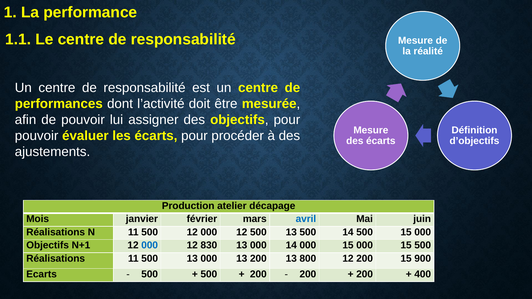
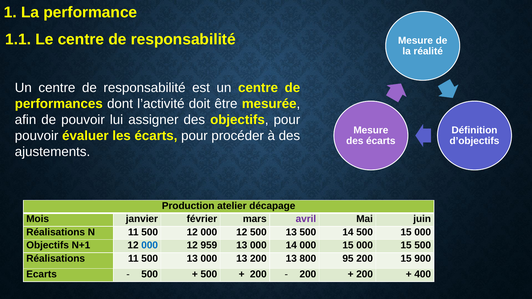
avril colour: blue -> purple (306, 219)
830: 830 -> 959 (209, 245)
800 12: 12 -> 95 (348, 259)
